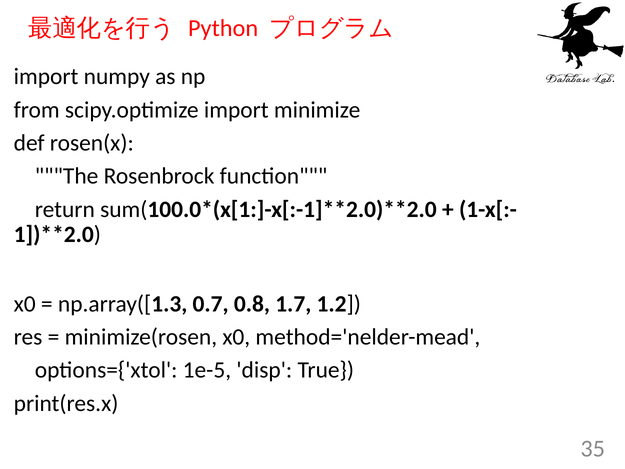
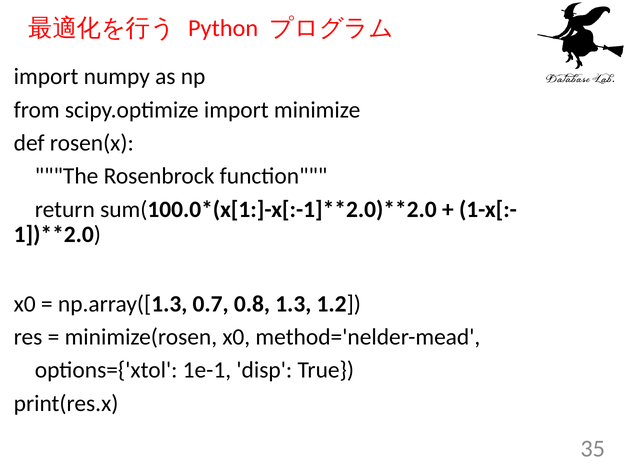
1.7: 1.7 -> 1.3 (293, 304)
1e-5: 1e-5 -> 1e-1 (207, 370)
